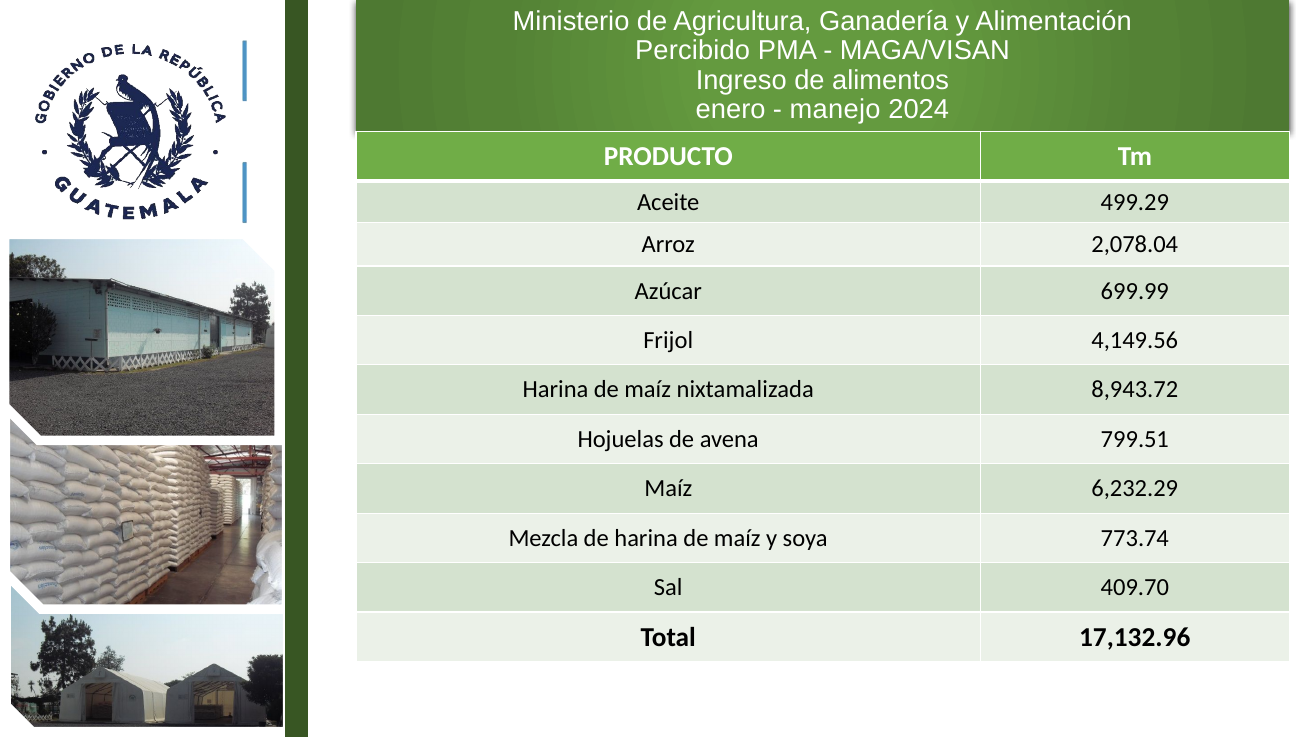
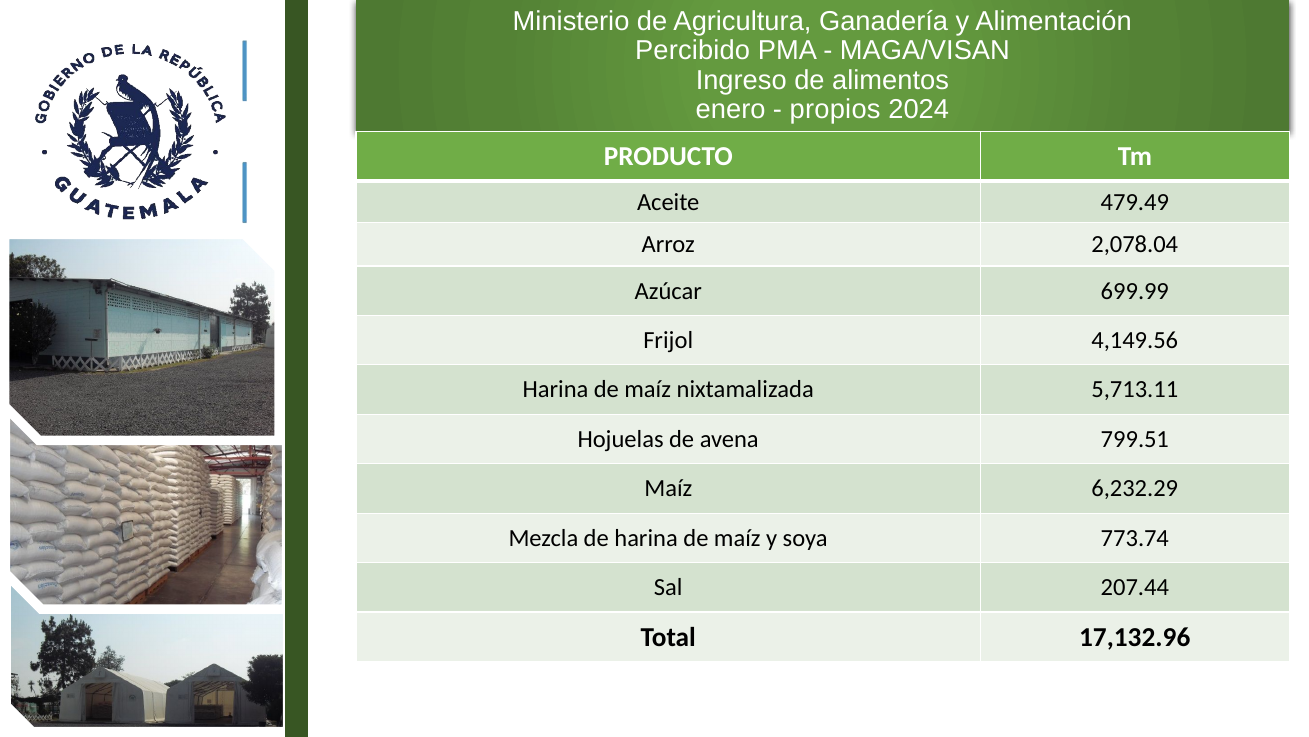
manejo: manejo -> propios (835, 110)
499.29: 499.29 -> 479.49 (1135, 202)
8,943.72: 8,943.72 -> 5,713.11 (1135, 389)
409.70: 409.70 -> 207.44 (1135, 587)
